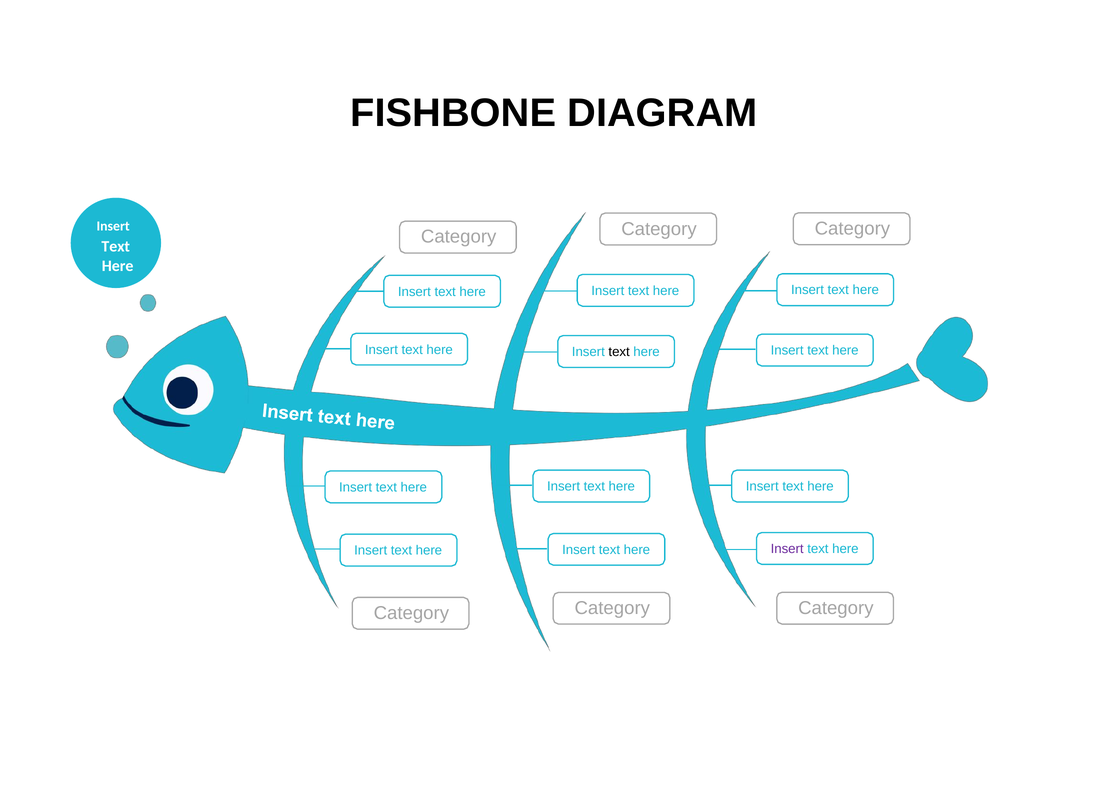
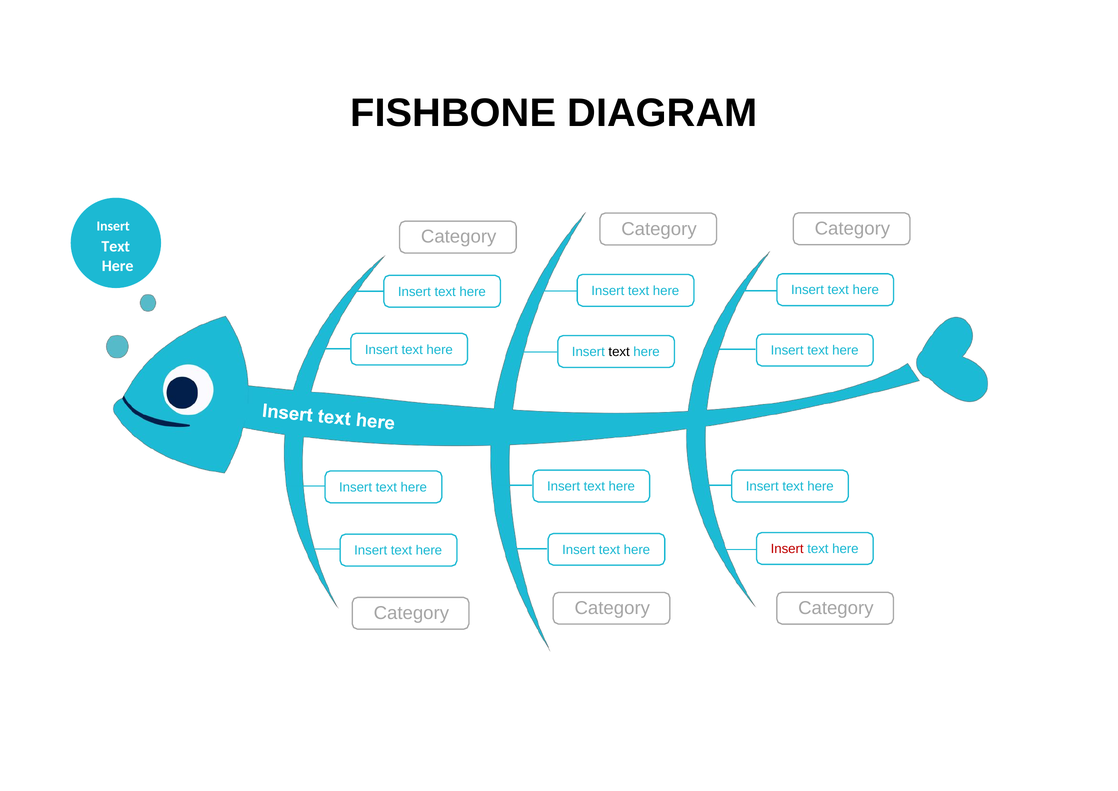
Insert colour: purple -> red (787, 549)
